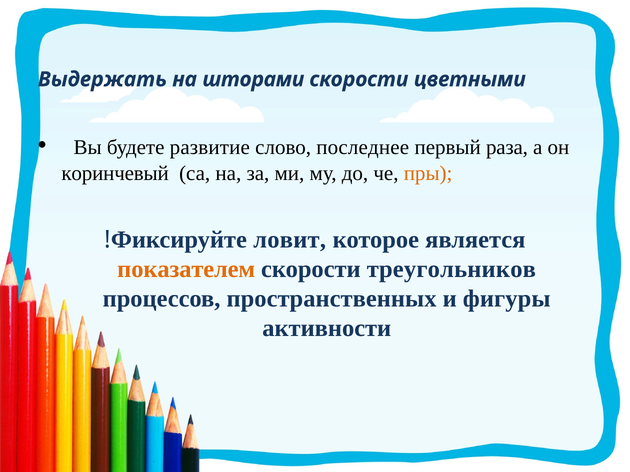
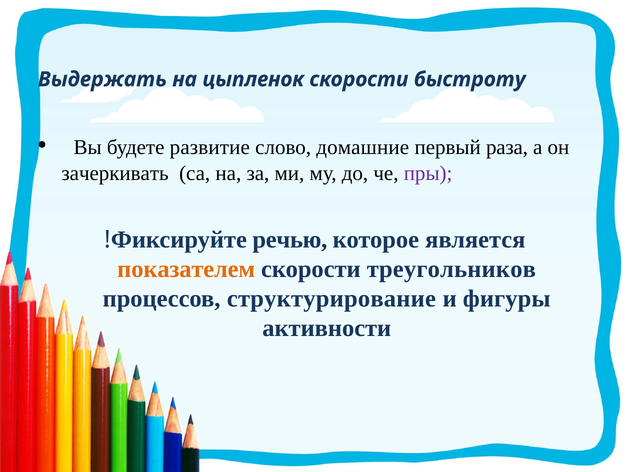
шторами: шторами -> цыпленок (253, 79)
цветными: цветными -> быстроту (470, 79)
последнее: последнее -> домашние (363, 147)
коринчевый: коринчевый -> зачеркивать (115, 173)
пры colour: orange -> purple (428, 173)
ловит: ловит -> речью (290, 240)
пространственных: пространственных -> структурирование (331, 299)
